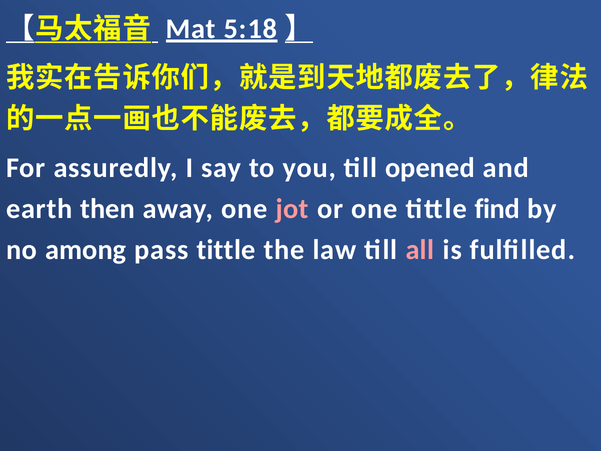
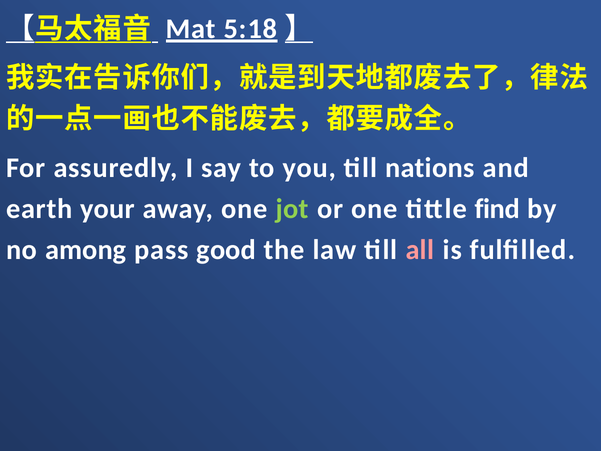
opened: opened -> nations (430, 168)
then: then -> your (108, 209)
jot colour: pink -> light green (292, 209)
pass tittle: tittle -> good (226, 250)
